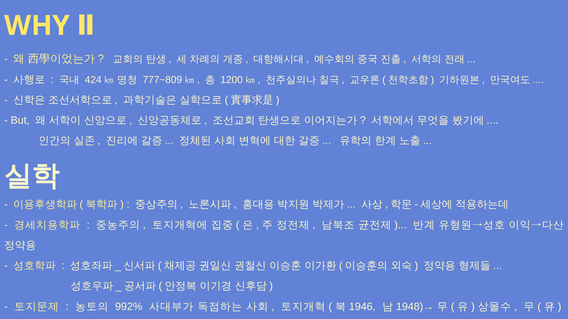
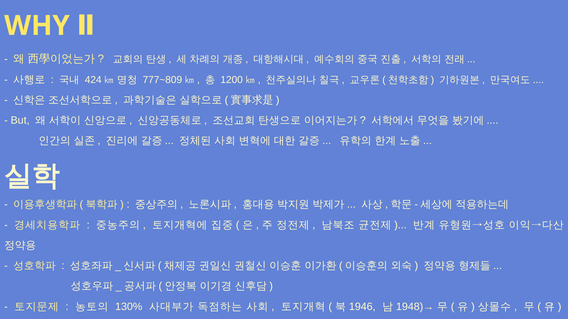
992%: 992% -> 130% (129, 307)
